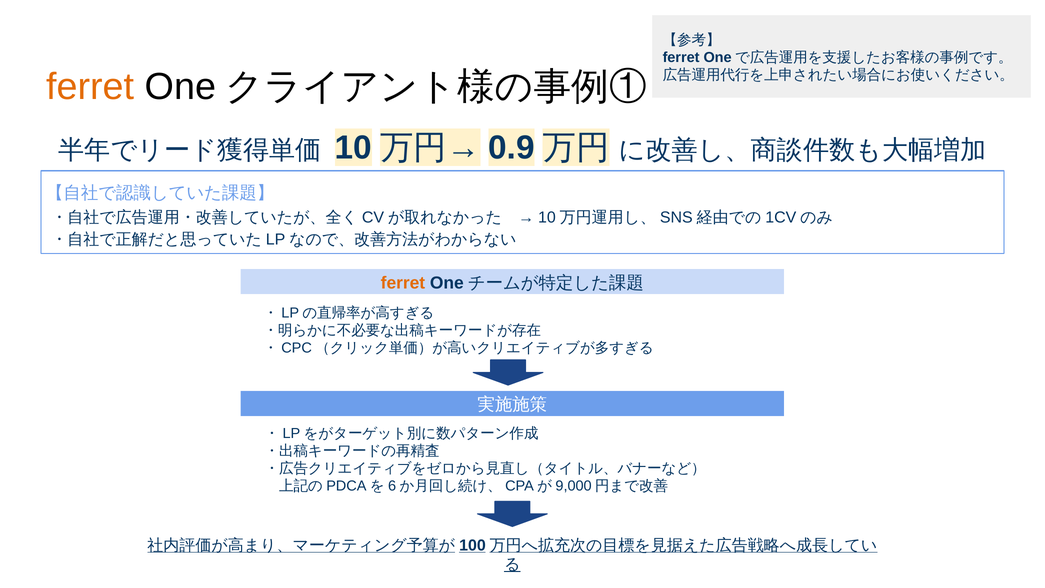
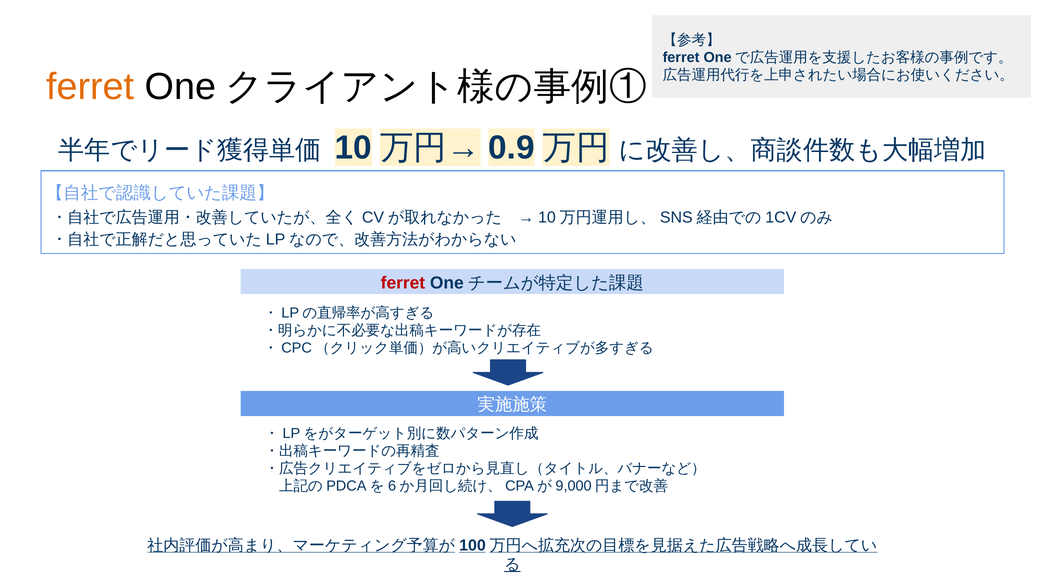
ferret colour: orange -> red (403, 283)
